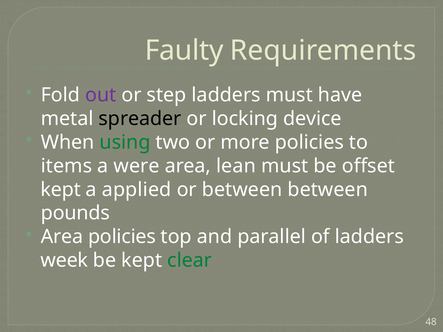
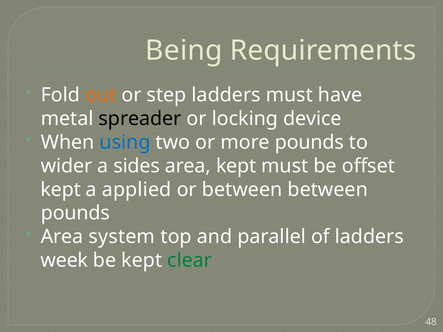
Faulty: Faulty -> Being (184, 50)
out colour: purple -> orange (101, 95)
using colour: green -> blue (125, 142)
more policies: policies -> pounds (309, 142)
items: items -> wider (67, 166)
were: were -> sides (137, 166)
area lean: lean -> kept (236, 166)
Area policies: policies -> system (122, 237)
